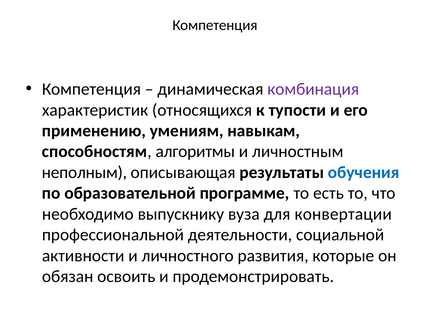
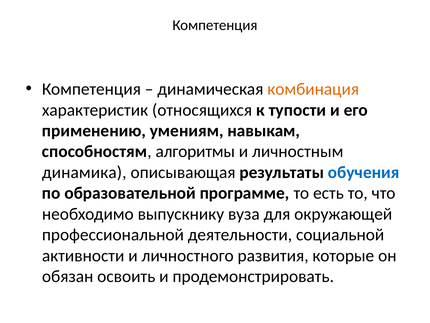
комбинация colour: purple -> orange (313, 89)
неполным: неполным -> динамика (84, 172)
конвертации: конвертации -> окружающей (343, 214)
